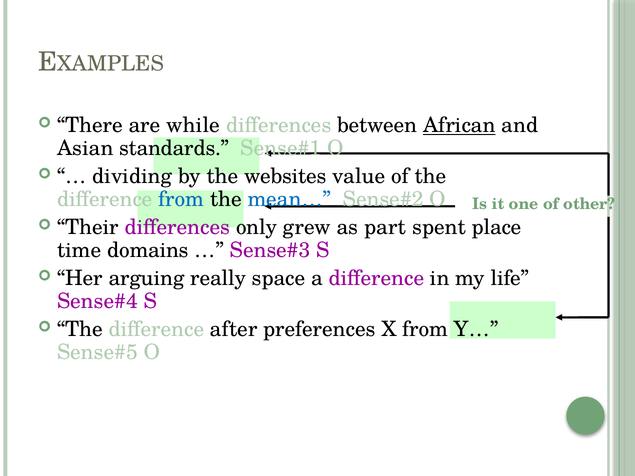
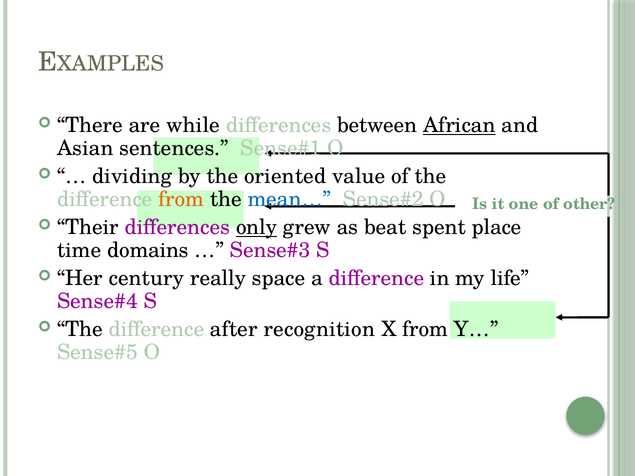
standards: standards -> sentences (174, 148)
websites: websites -> oriented (285, 177)
from colour: blue -> orange (181, 199)
only underline: none -> present (257, 228)
part: part -> beat (385, 228)
arguing: arguing -> century (146, 279)
preferences: preferences -> recognition (319, 330)
